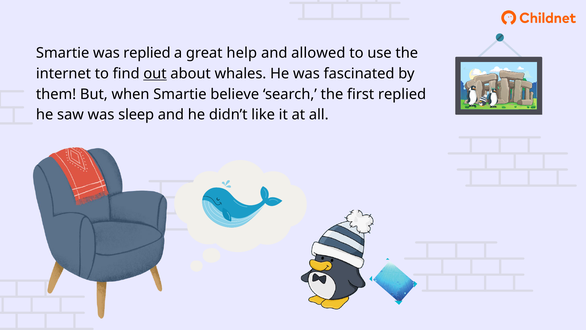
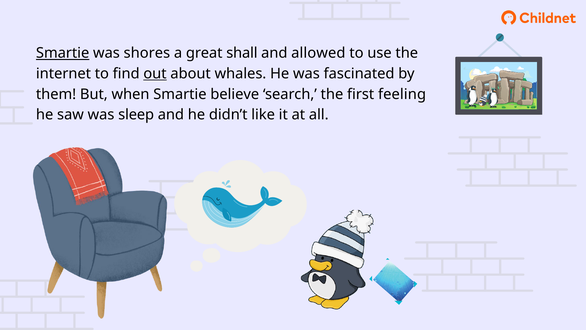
Smartie underline: none -> present (63, 53)
was replied: replied -> shores (147, 53)
help: help -> shall (242, 53)
first replied: replied -> feeling (402, 94)
